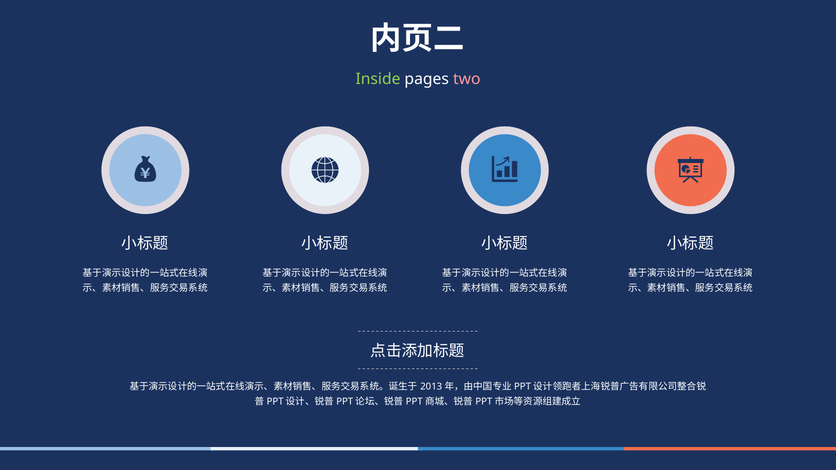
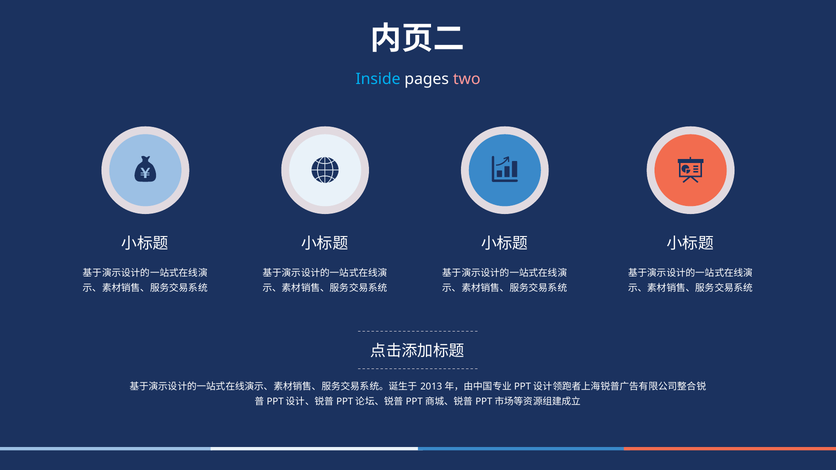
Inside colour: light green -> light blue (378, 79)
